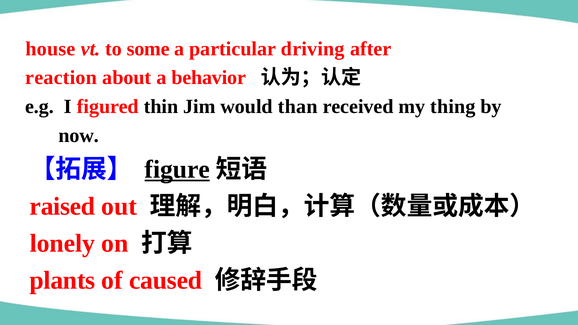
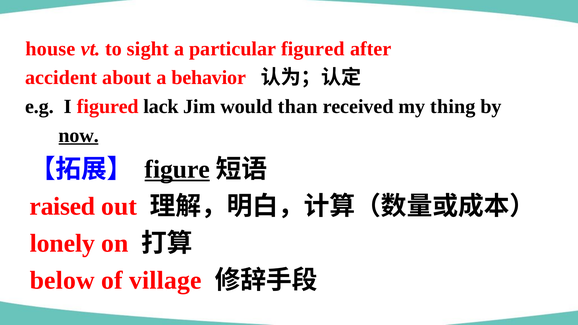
some: some -> sight (148, 49)
particular driving: driving -> figured (313, 49)
reaction: reaction -> accident (61, 78)
thin: thin -> lack (161, 107)
now underline: none -> present (79, 135)
plants: plants -> below (62, 280)
caused: caused -> village (165, 280)
